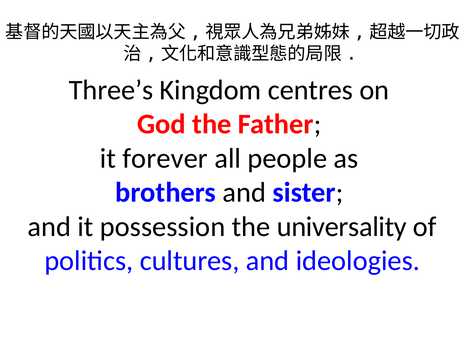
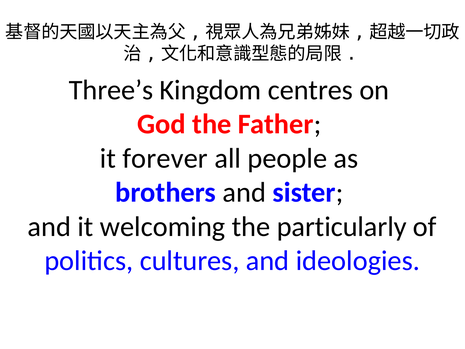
possession: possession -> welcoming (163, 226)
universality: universality -> particularly (342, 226)
